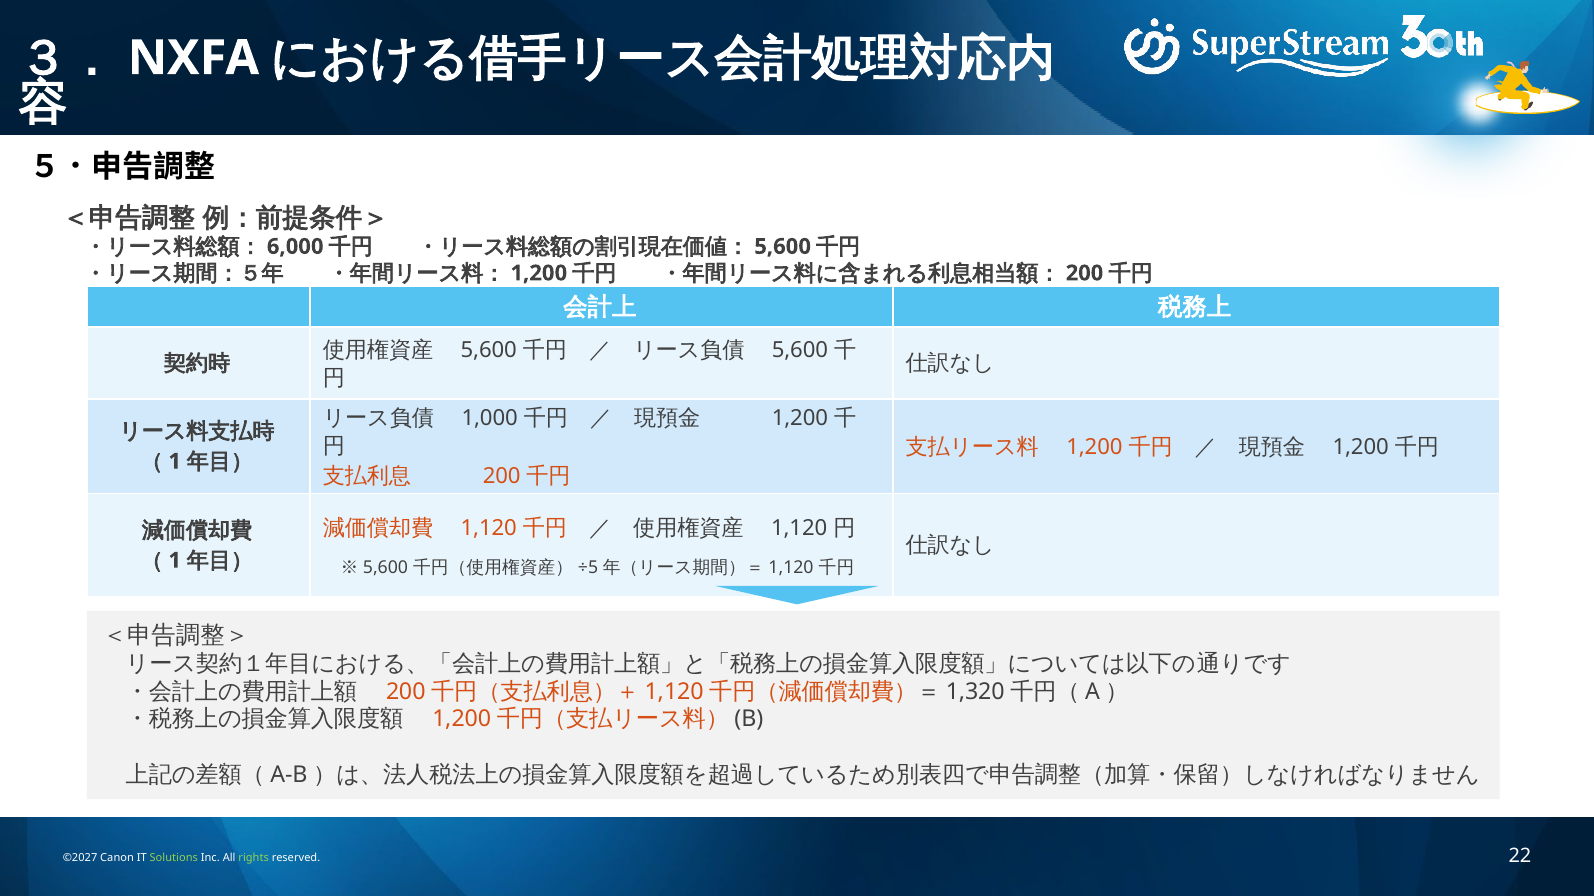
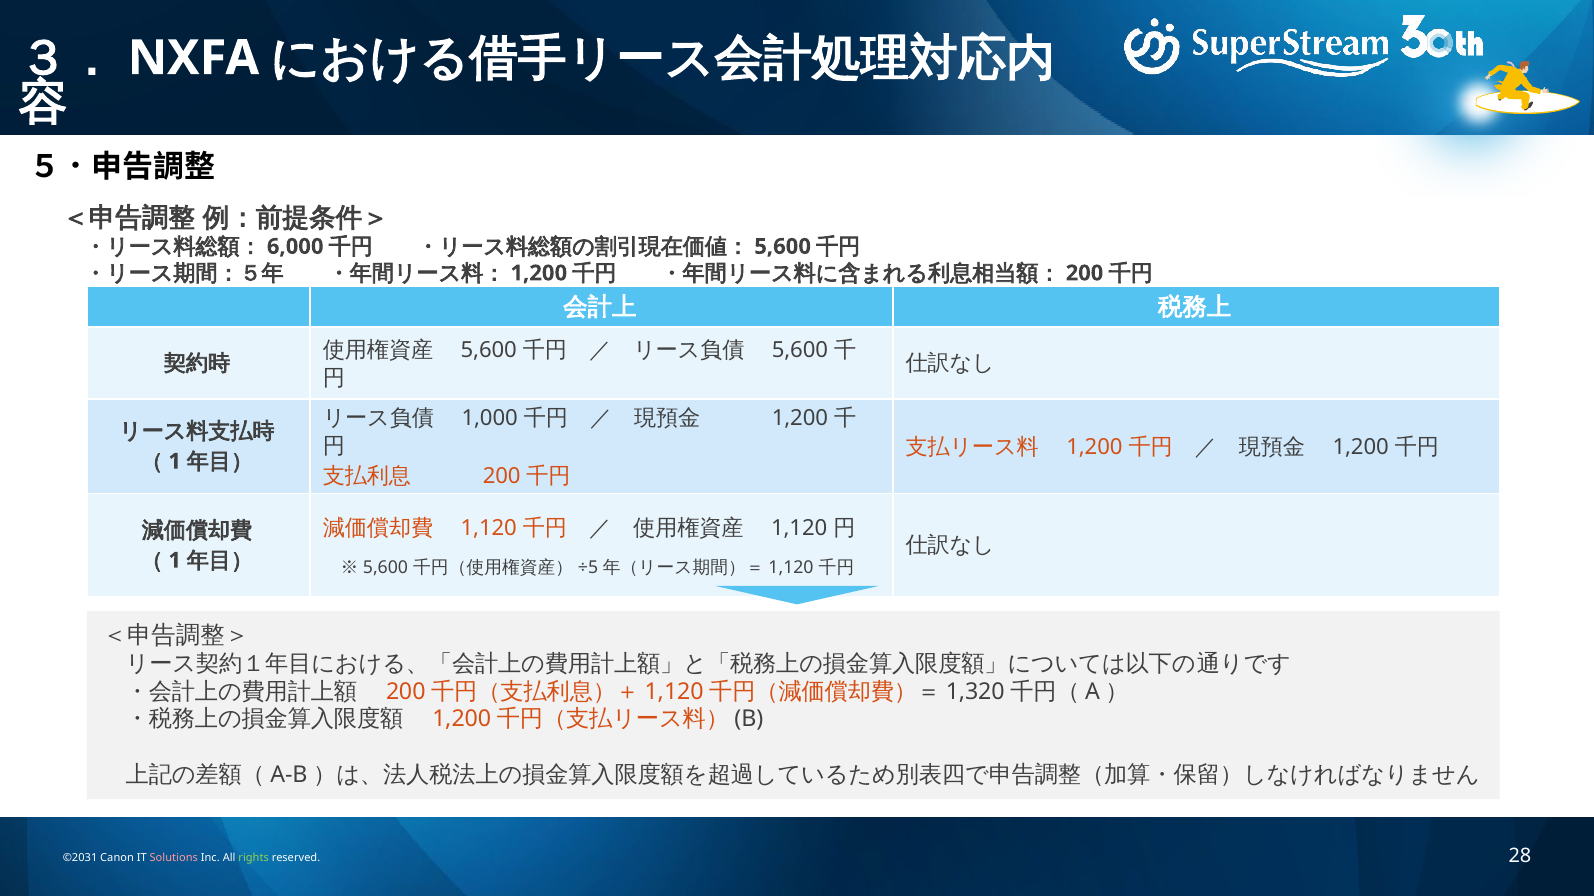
©2027: ©2027 -> ©2031 (80, 858)
Solutions colour: light green -> pink (174, 858)
22: 22 -> 28 (1520, 857)
